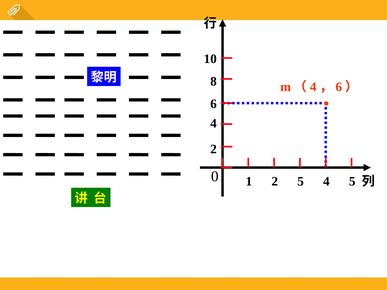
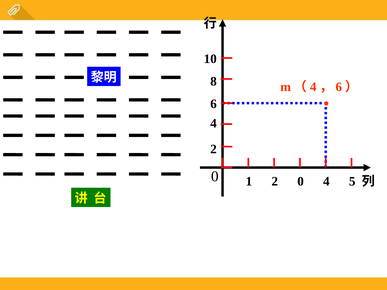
2 5: 5 -> 0 (301, 181)
